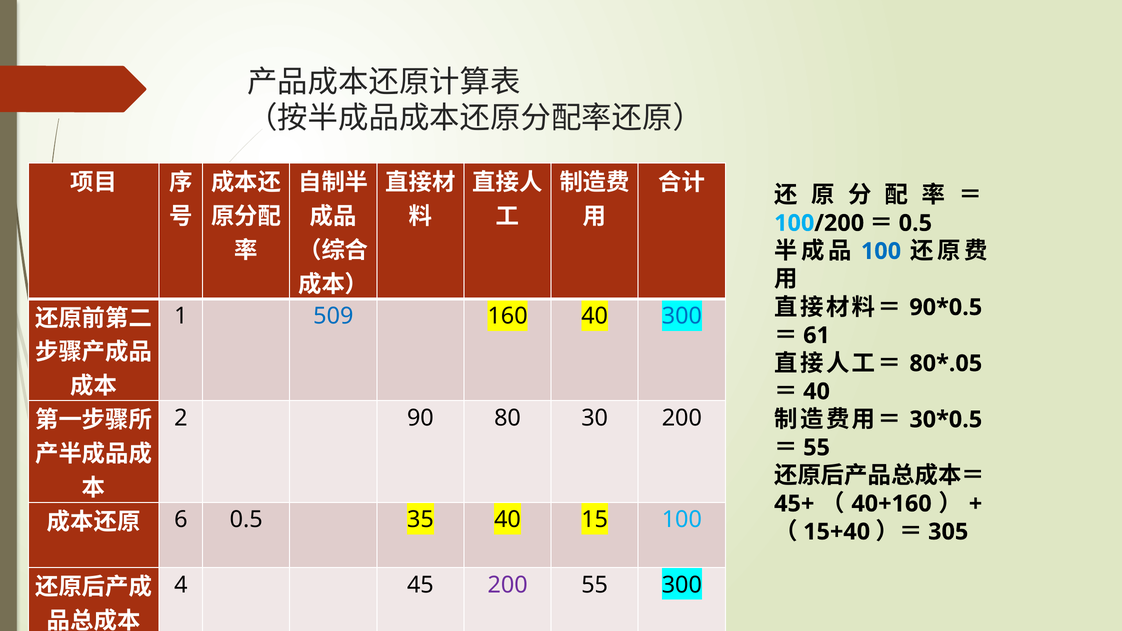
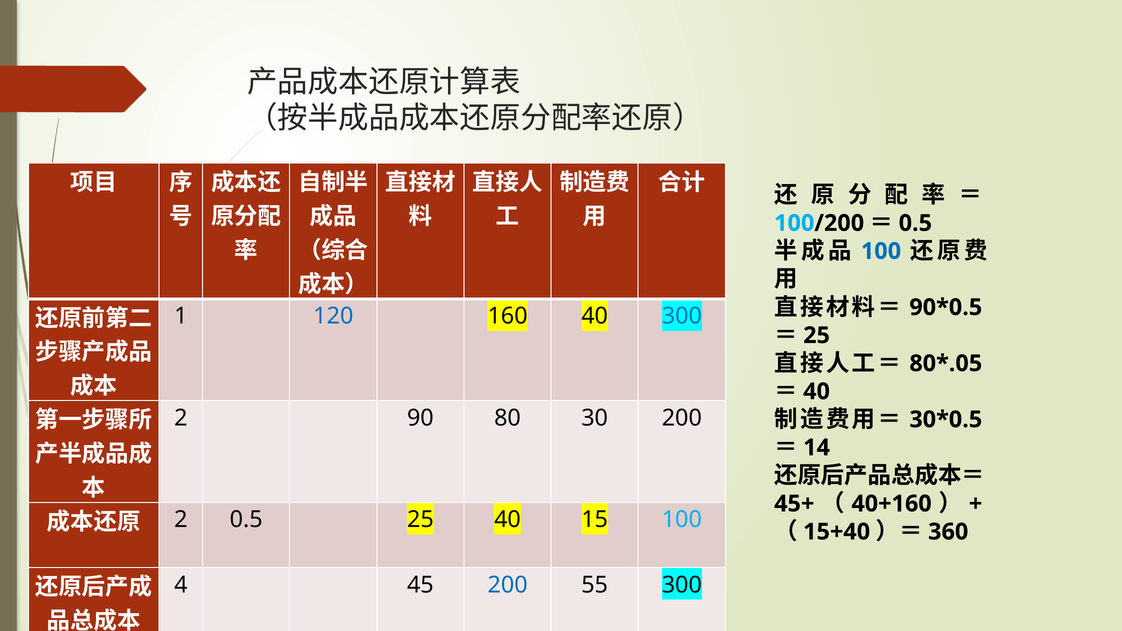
509: 509 -> 120 (333, 316)
61: 61 -> 25 (817, 335)
55: 55 -> 14 (817, 448)
6: 6 -> 2 (181, 520)
0.5 35: 35 -> 25 (420, 520)
305: 305 -> 360 (948, 532)
200 colour: purple -> blue (508, 585)
